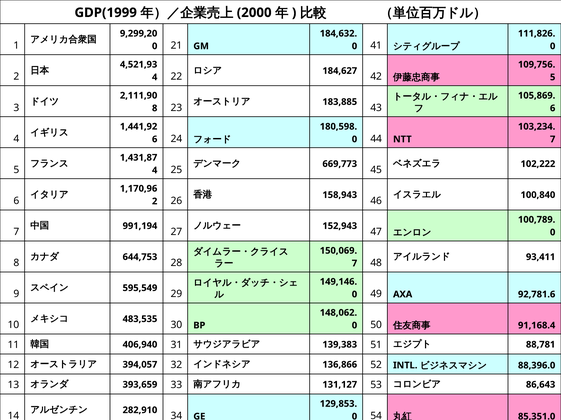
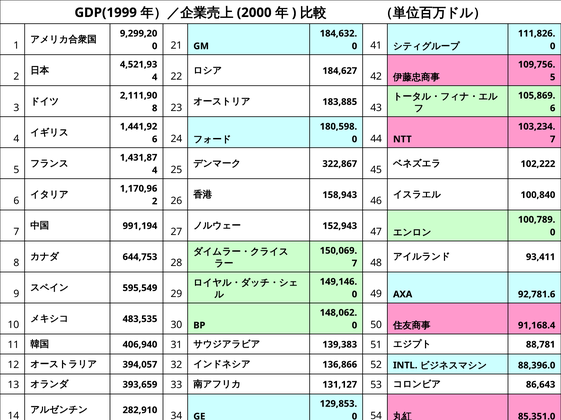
669,773: 669,773 -> 322,867 (340, 164)
